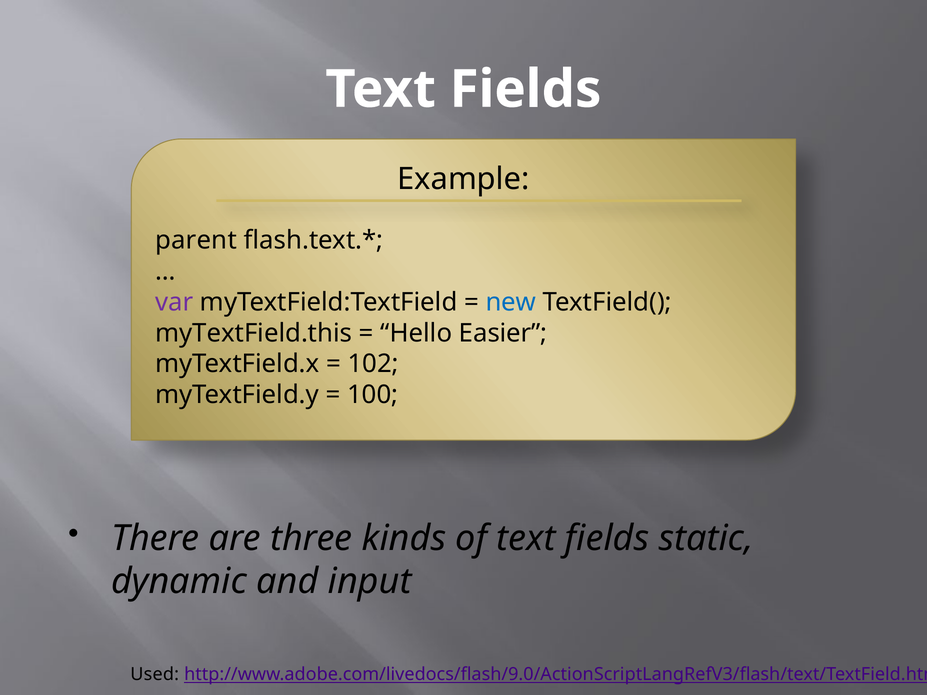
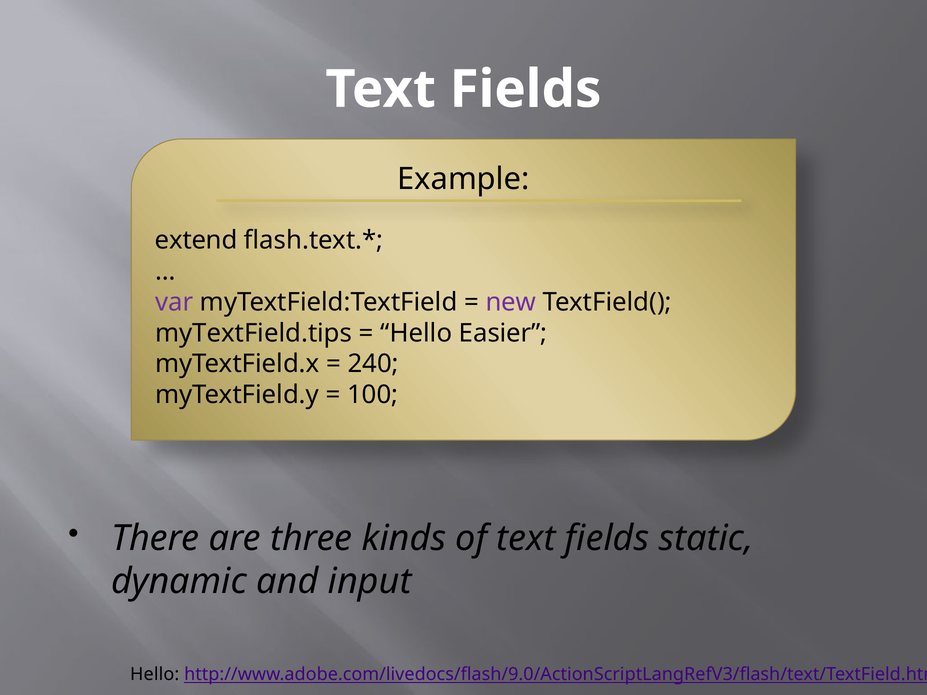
parent: parent -> extend (196, 240)
new colour: blue -> purple (511, 302)
myTextField.this: myTextField.this -> myTextField.tips (254, 333)
102: 102 -> 240 (373, 364)
Used: Used -> Hello (155, 674)
